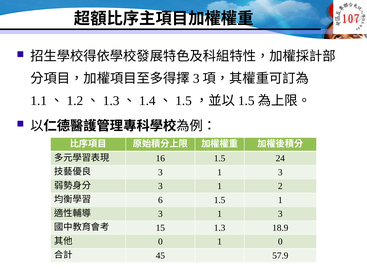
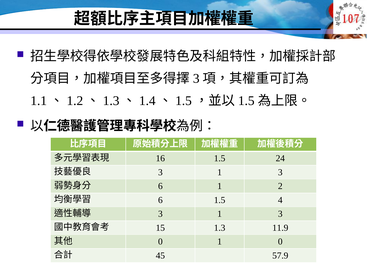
3: 3 -> 6 (160, 186)
1.5 1: 1 -> 4 (280, 200)
18.9: 18.9 -> 11.9 (280, 228)
